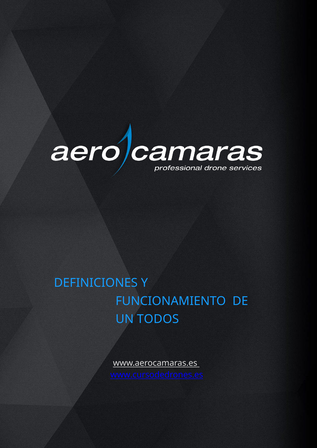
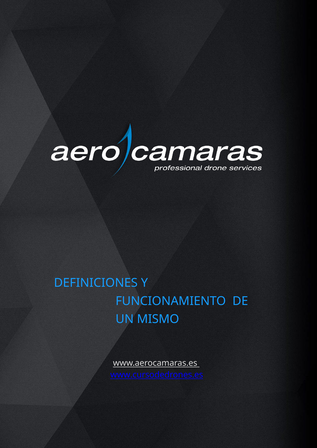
TODOS: TODOS -> MISMO (158, 320)
